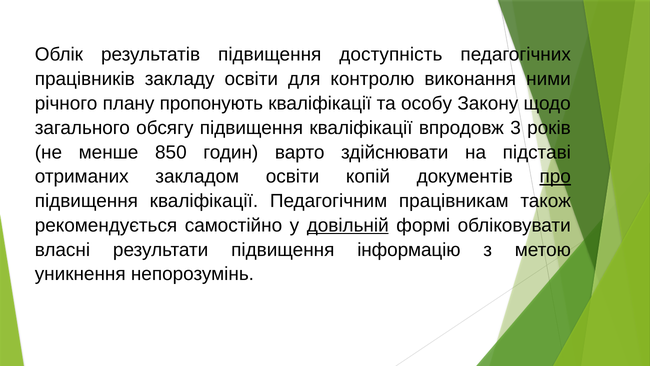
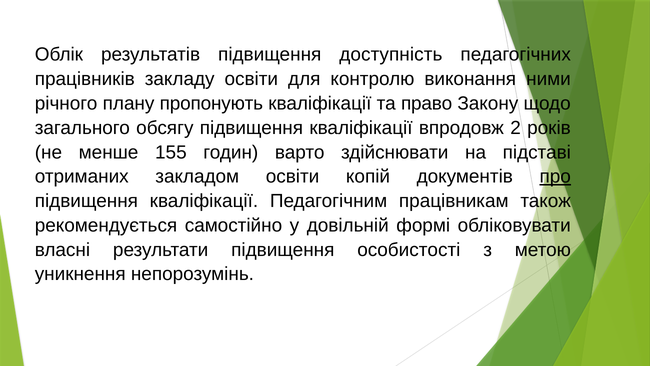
особу: особу -> право (427, 103)
3: 3 -> 2 (516, 128)
850: 850 -> 155 (171, 152)
довільній underline: present -> none (348, 225)
інформацію: інформацію -> особистості (409, 250)
